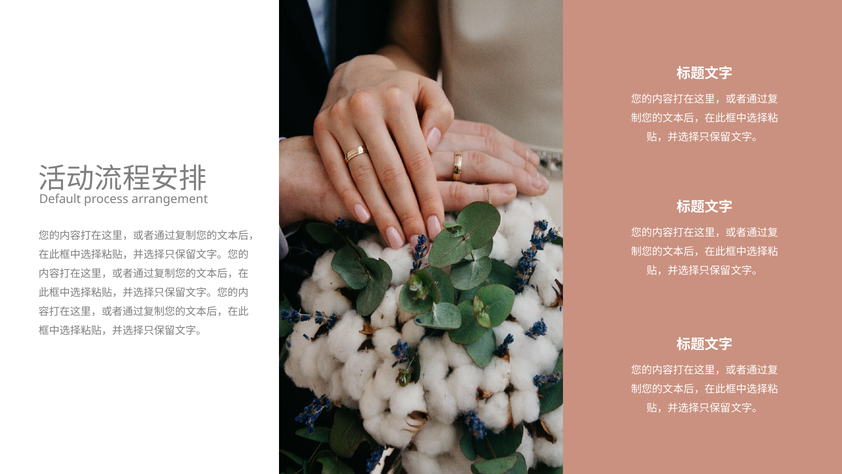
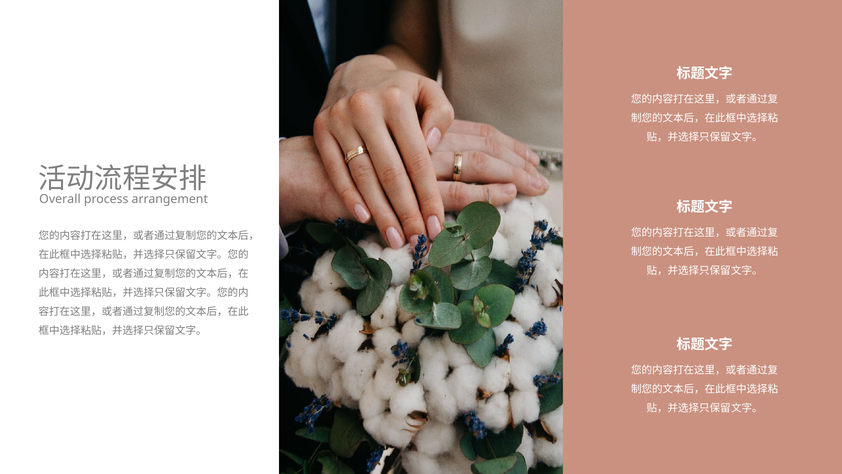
Default: Default -> Overall (60, 199)
